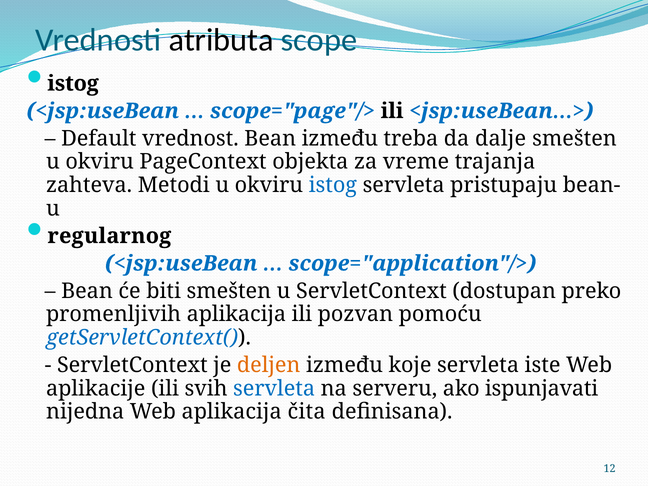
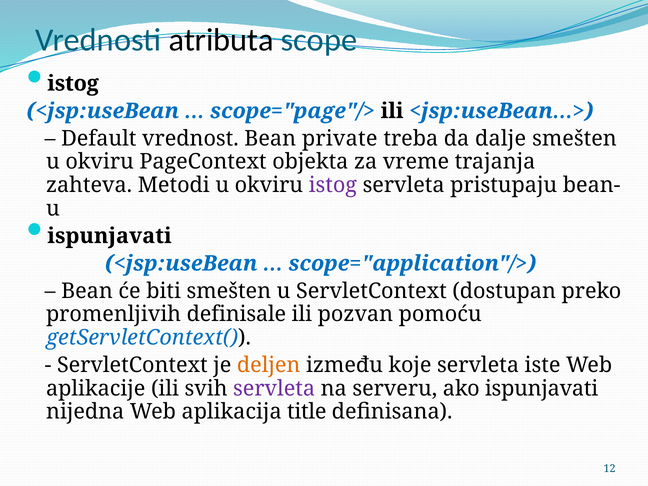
Bean između: između -> private (340, 138)
istog colour: blue -> purple (333, 185)
regularnog: regularnog -> ispunjavati (110, 236)
promenljivih aplikacija: aplikacija -> definisale (236, 314)
servleta colour: blue -> purple (274, 388)
čita: čita -> title (307, 412)
